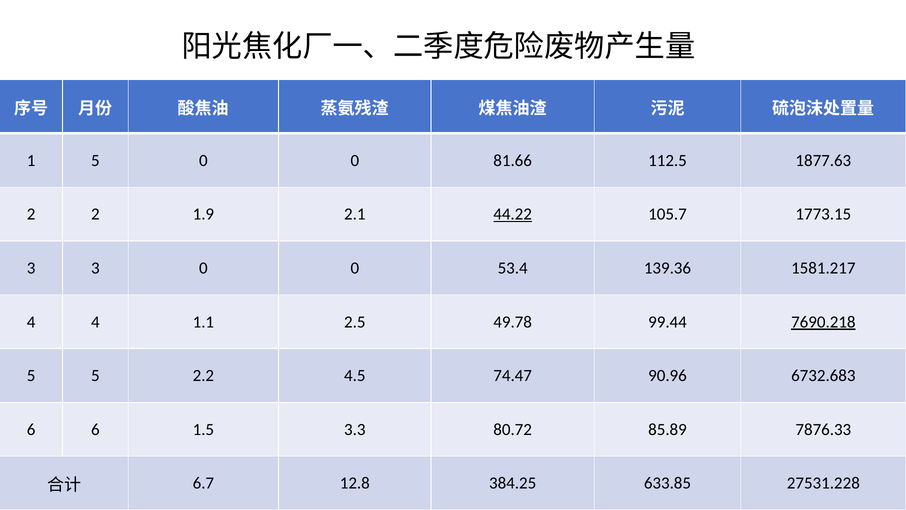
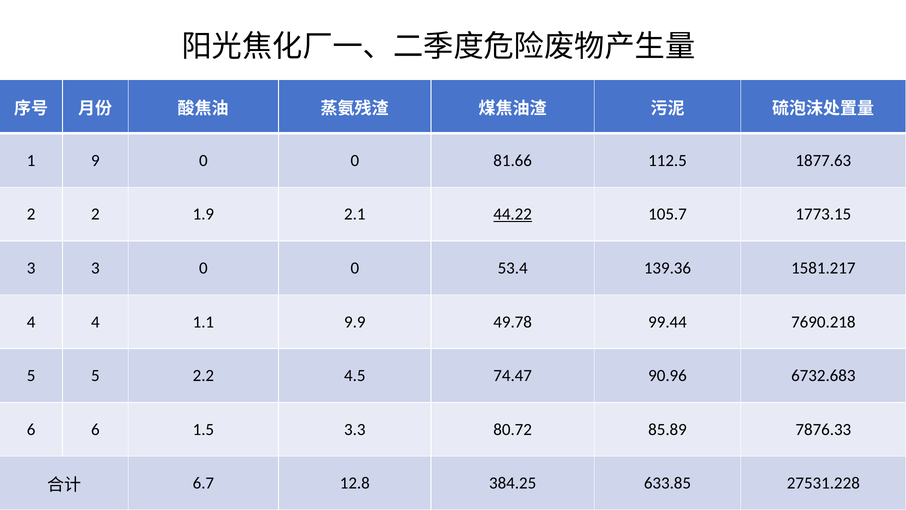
1 5: 5 -> 9 (95, 160)
2.5: 2.5 -> 9.9 (355, 322)
7690.218 underline: present -> none (823, 322)
